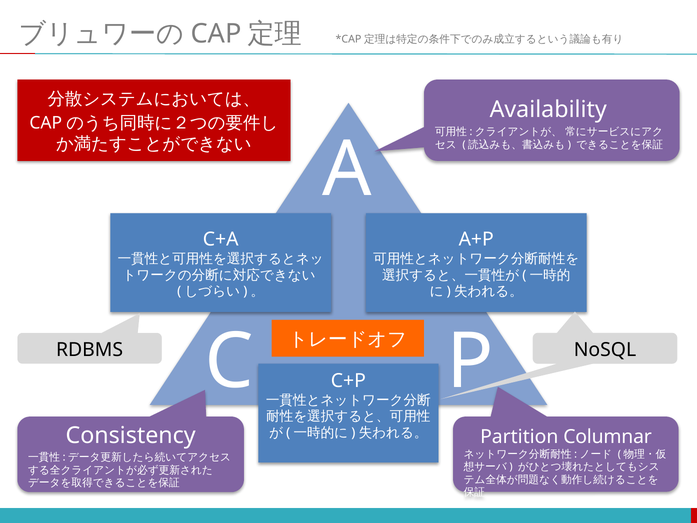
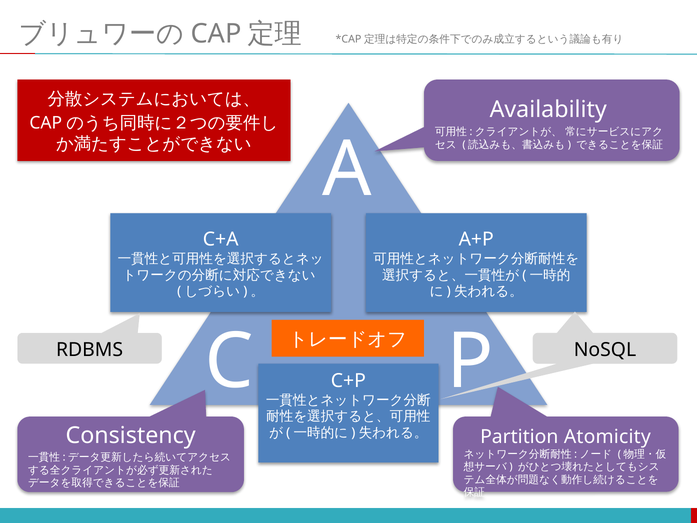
Columnar: Columnar -> Atomicity (607, 436)
